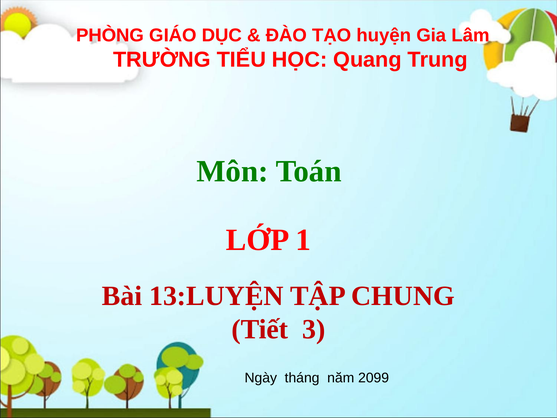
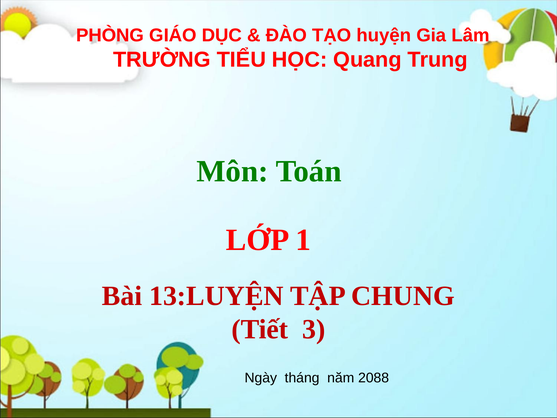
2099: 2099 -> 2088 (374, 378)
